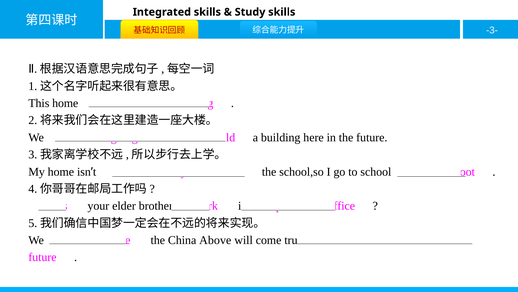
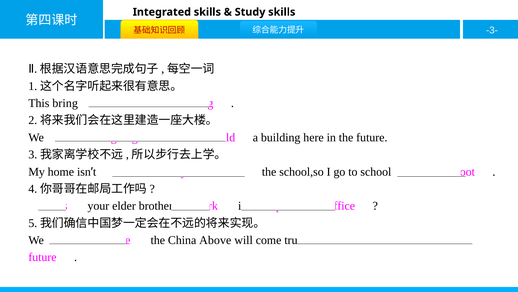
This home: home -> bring (65, 103)
